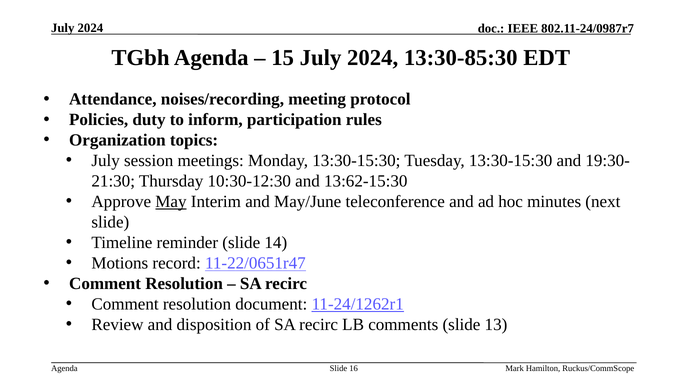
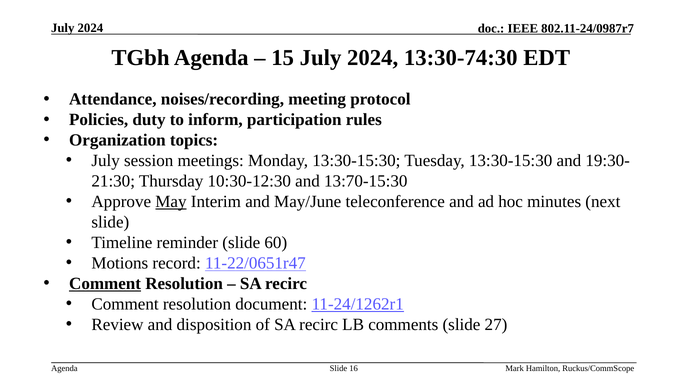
13:30-85:30: 13:30-85:30 -> 13:30-74:30 (461, 57)
13:62-15:30: 13:62-15:30 -> 13:70-15:30 (366, 181)
14: 14 -> 60 (276, 242)
Comment underline: none -> present (105, 283)
13: 13 -> 27 (496, 324)
